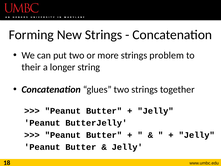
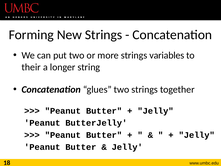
problem: problem -> variables (167, 55)
